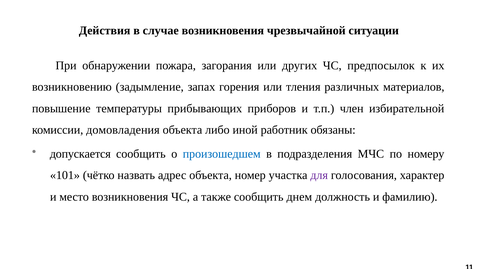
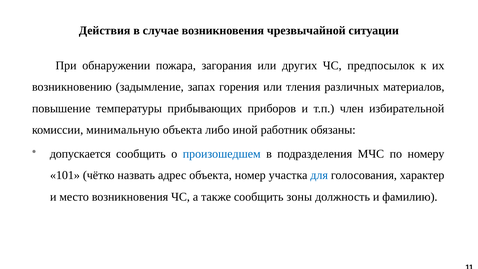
домовладения: домовладения -> минимальную (123, 130)
для colour: purple -> blue (319, 175)
днем: днем -> зоны (299, 197)
